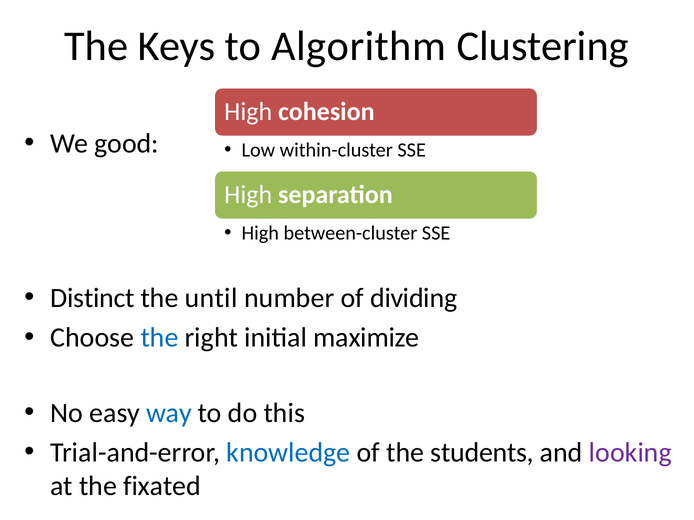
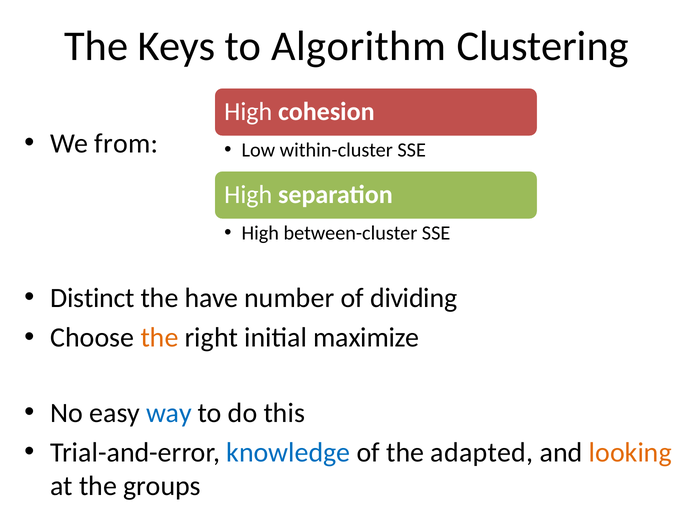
good: good -> from (126, 144)
until: until -> have (211, 298)
the colour: blue -> orange (160, 338)
students: students -> adapted (482, 453)
looking colour: purple -> orange (630, 453)
fixated: fixated -> groups (162, 486)
